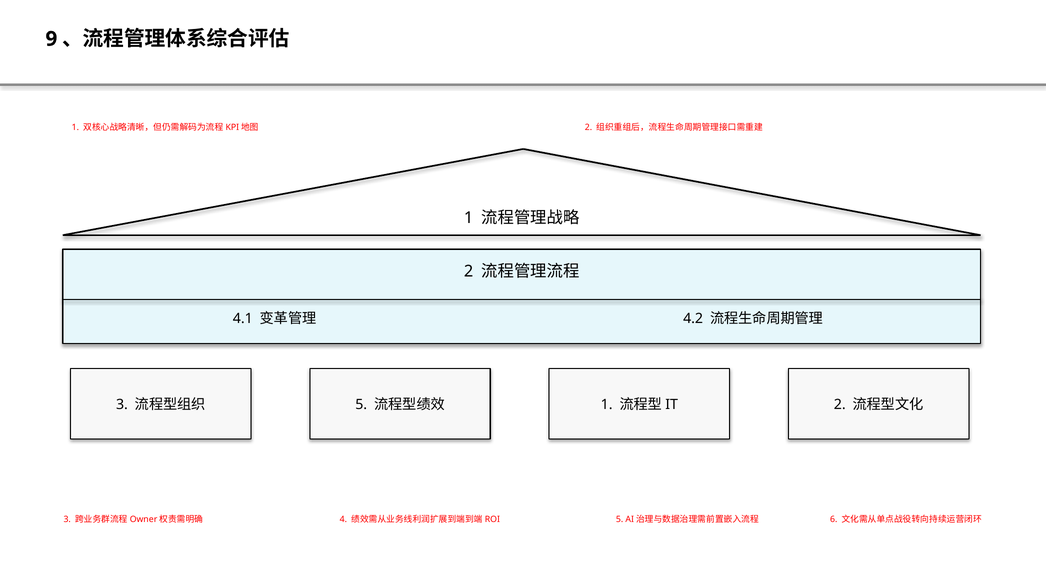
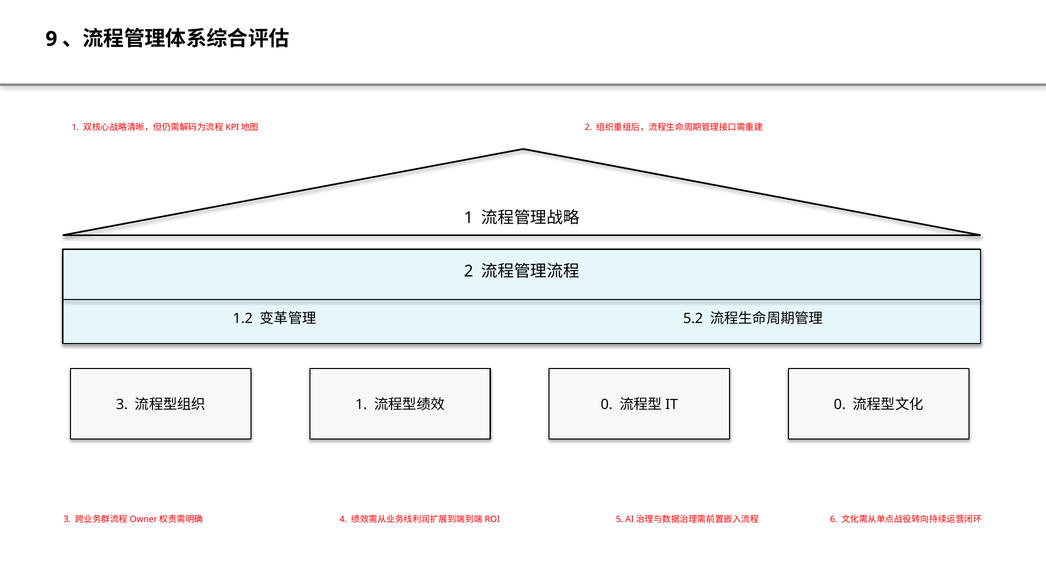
4.1: 4.1 -> 1.2 (243, 319)
4.2: 4.2 -> 5.2 (693, 319)
5: 5 -> 1 (361, 405)
1: 1 -> 0 (607, 405)
2: 2 -> 0 (840, 405)
